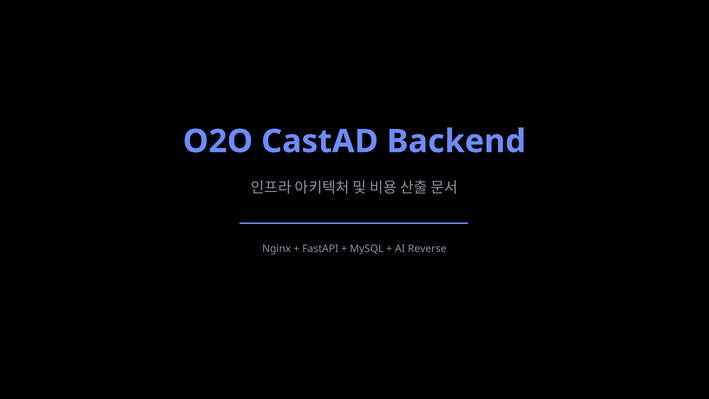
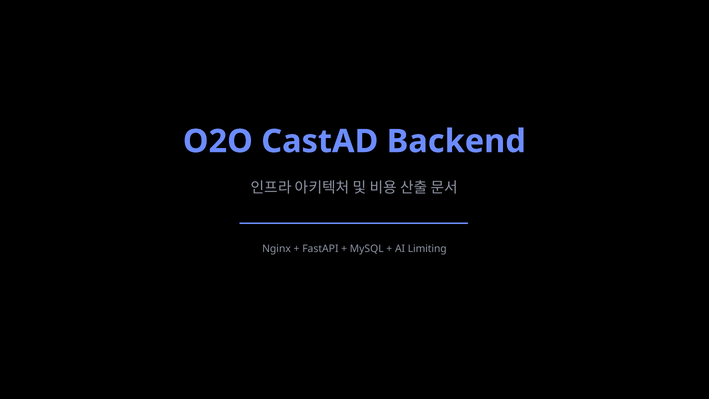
Reverse: Reverse -> Limiting (427, 249)
